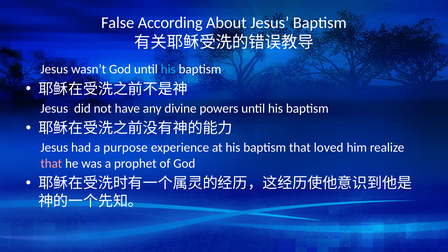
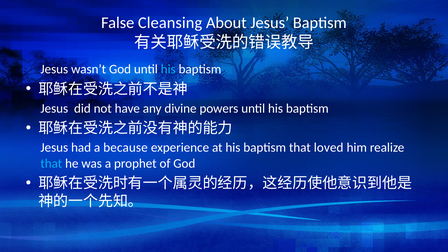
According: According -> Cleansing (170, 23)
purpose: purpose -> because (125, 148)
that colour: pink -> light blue (51, 163)
